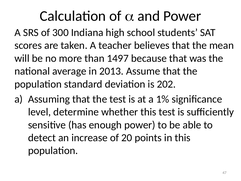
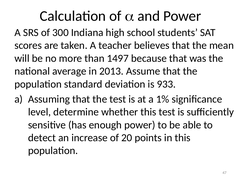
202: 202 -> 933 (166, 84)
